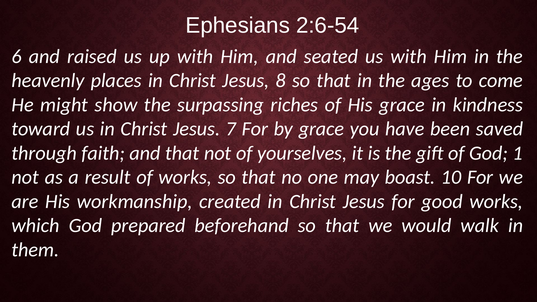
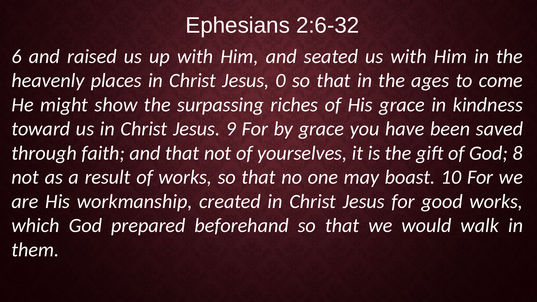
2:6-54: 2:6-54 -> 2:6-32 (328, 25)
8: 8 -> 0 (281, 81)
7: 7 -> 9 (231, 129)
1: 1 -> 8 (518, 153)
